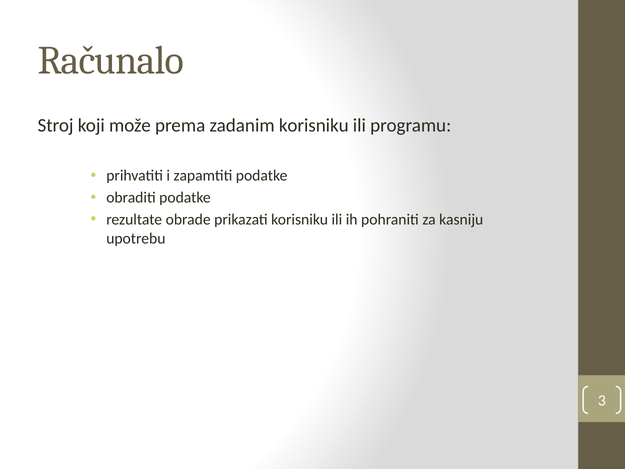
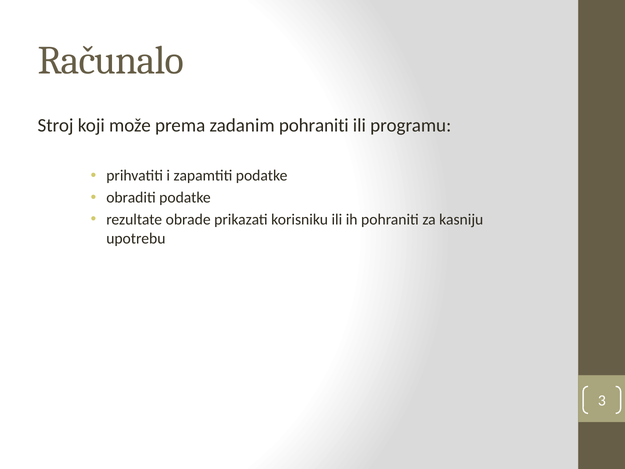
zadanim korisniku: korisniku -> pohraniti (314, 125)
